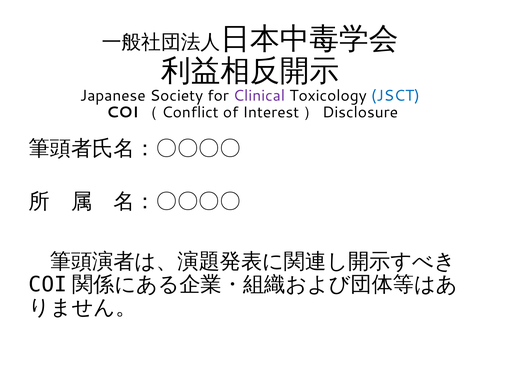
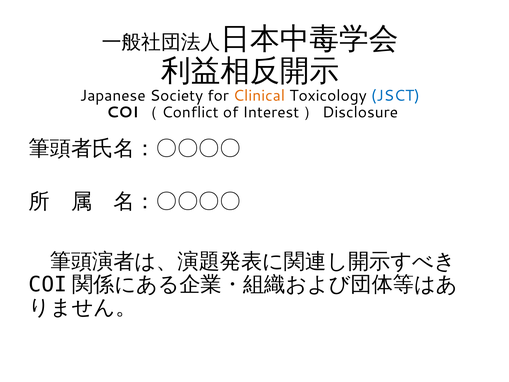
Clinical colour: purple -> orange (259, 96)
